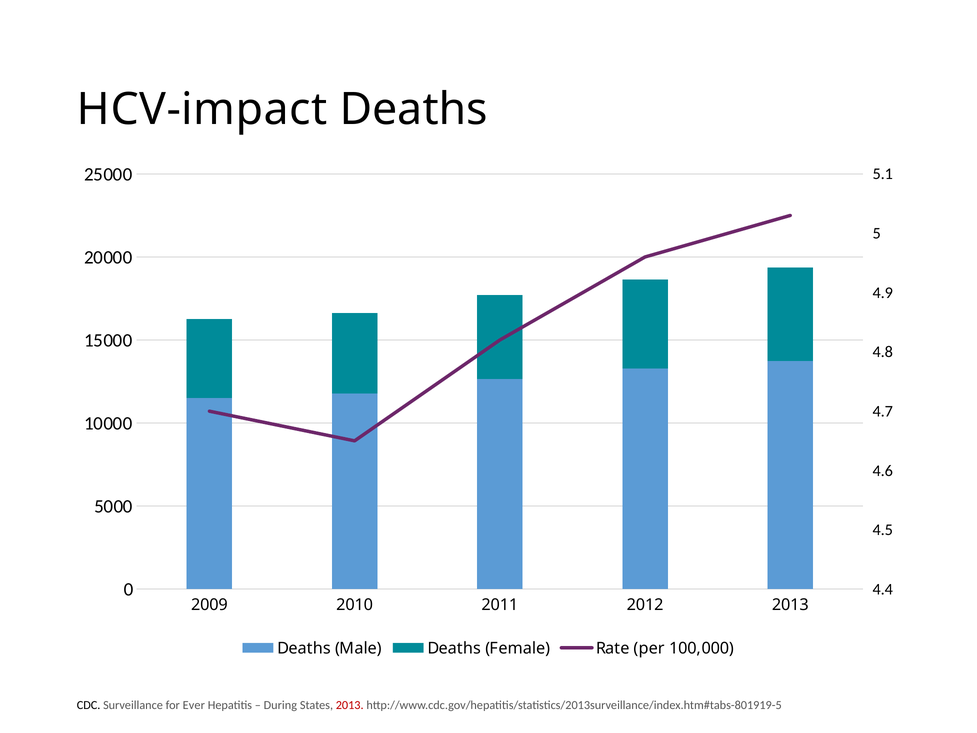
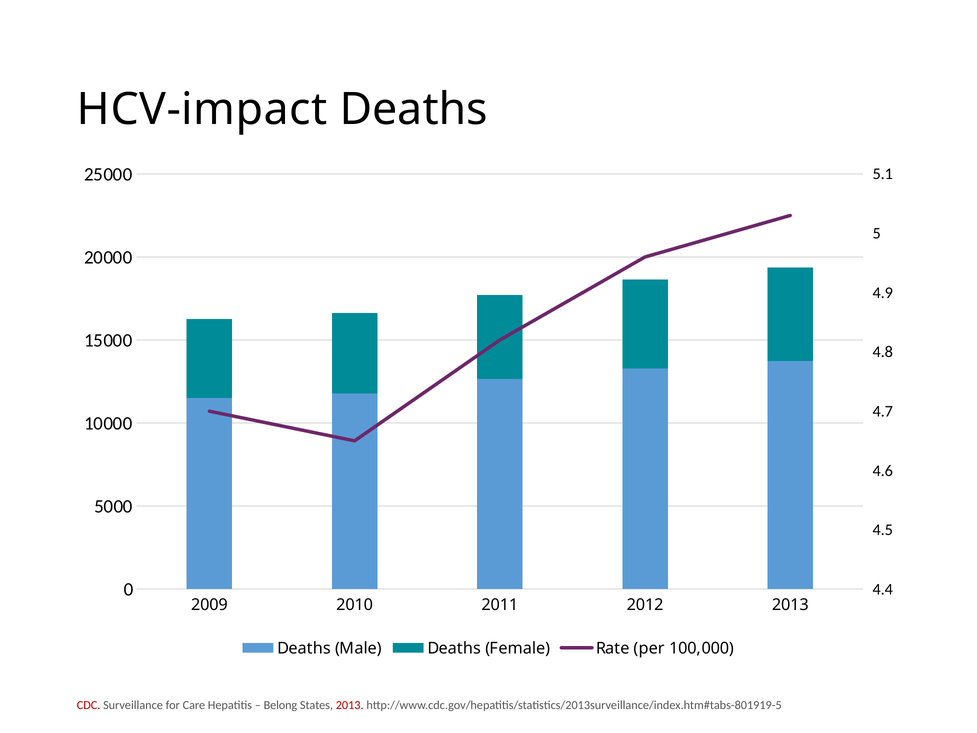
CDC colour: black -> red (89, 705)
Ever: Ever -> Care (194, 705)
During: During -> Belong (280, 705)
